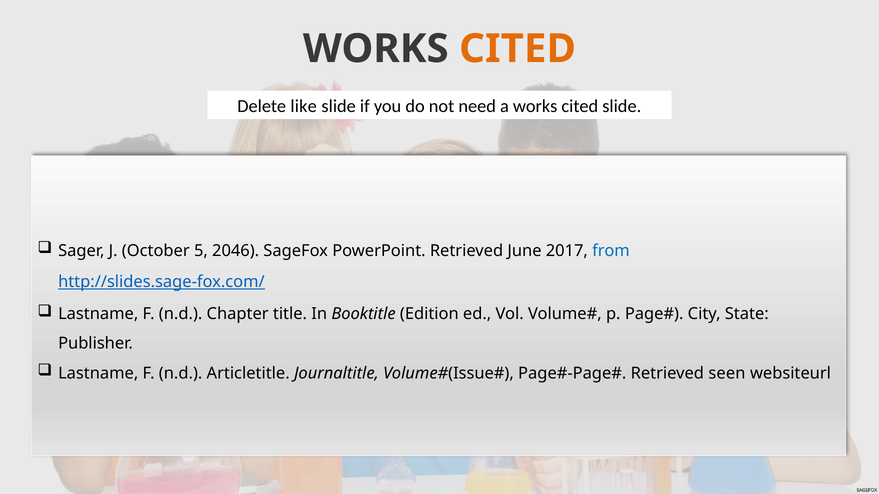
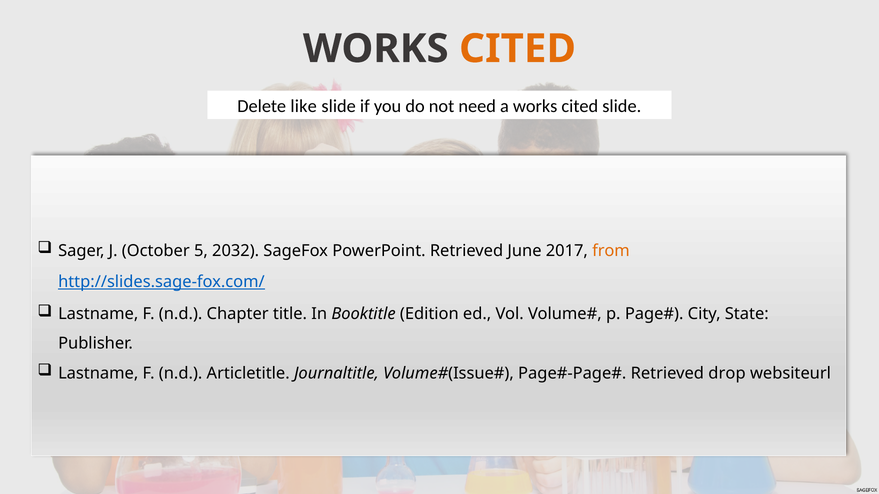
2046: 2046 -> 2032 (236, 251)
from colour: blue -> orange (611, 251)
seen: seen -> drop (727, 373)
